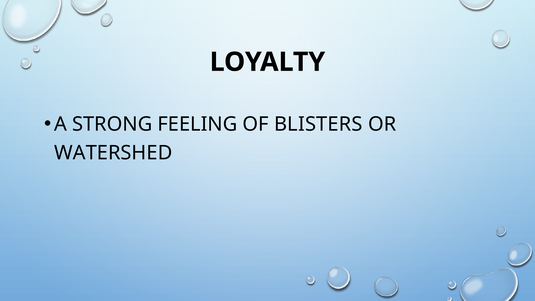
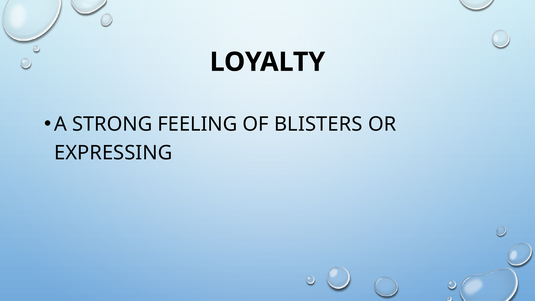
WATERSHED: WATERSHED -> EXPRESSING (113, 153)
